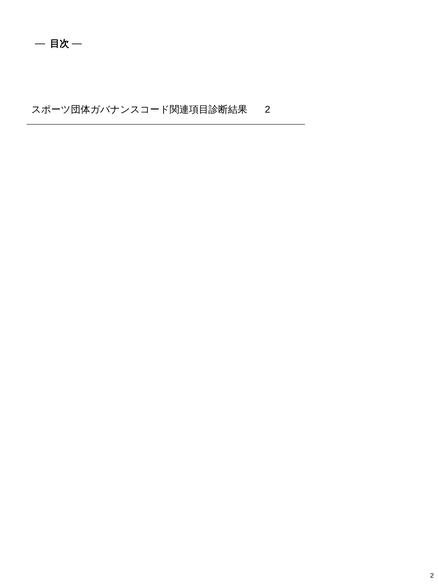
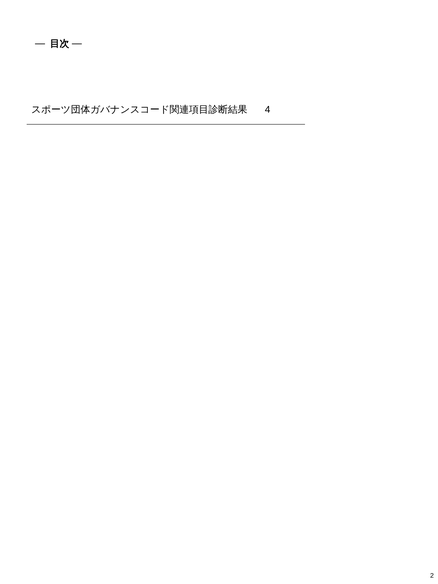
2: 2 -> 4 (268, 110)
